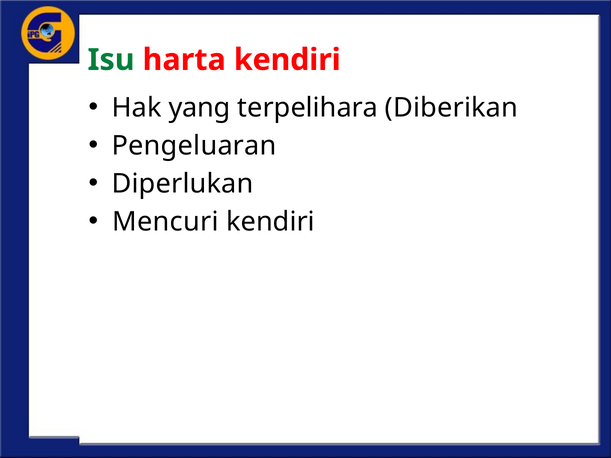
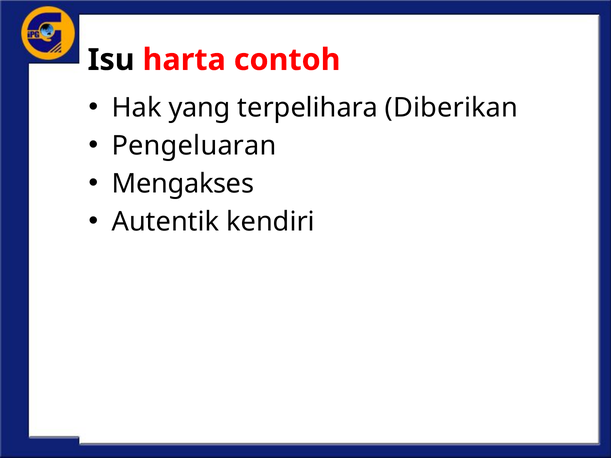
Isu colour: green -> black (111, 60)
harta kendiri: kendiri -> contoh (287, 60)
Diperlukan: Diperlukan -> Mengakses (183, 184)
Mencuri: Mencuri -> Autentik (166, 222)
